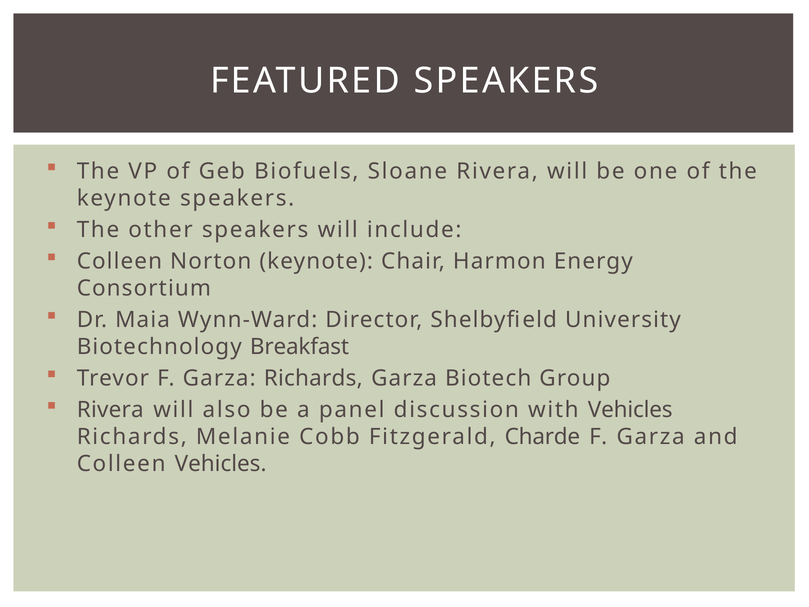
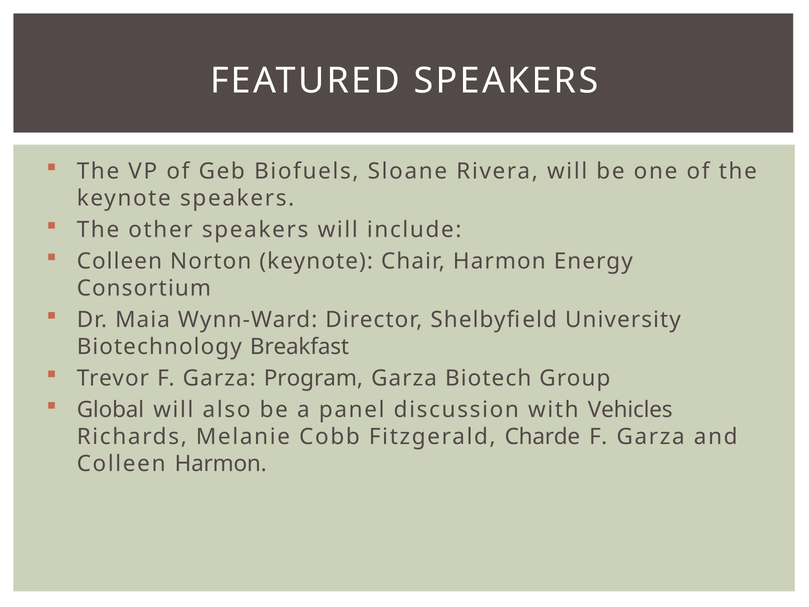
Garza Richards: Richards -> Program (313, 378)
Rivera: Rivera -> Global (110, 410)
Colleen Vehicles: Vehicles -> Harmon (221, 464)
